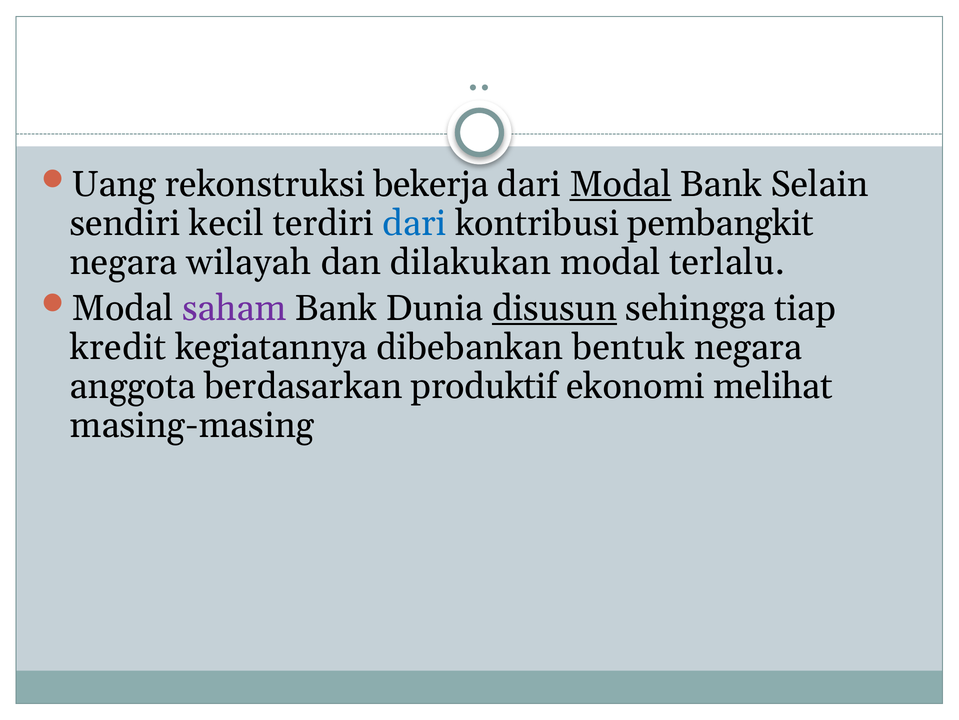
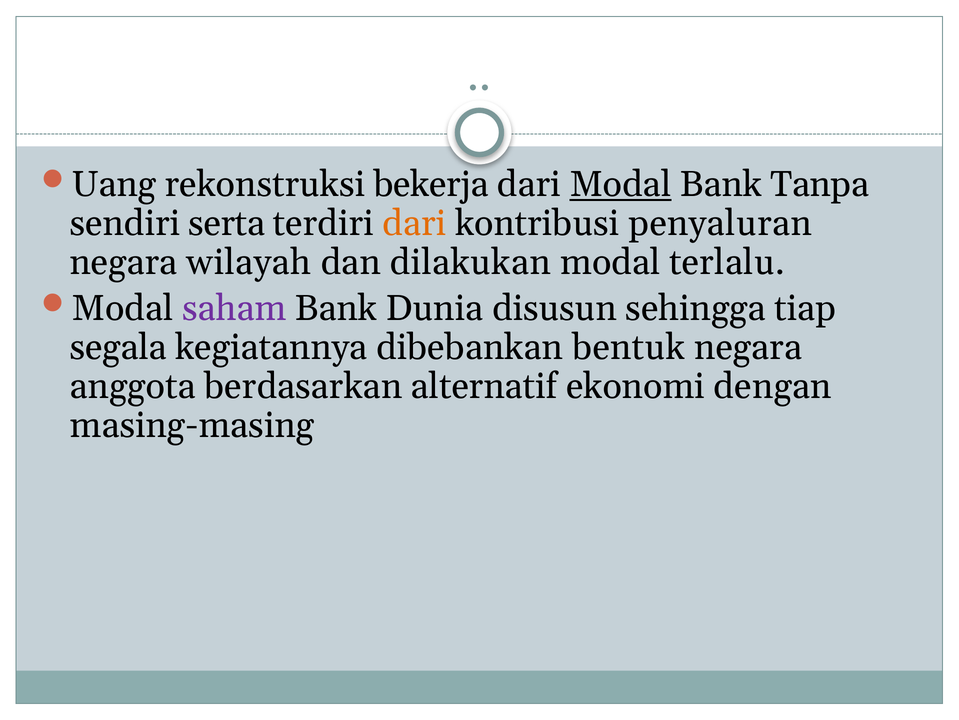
Selain: Selain -> Tanpa (820, 184)
kecil: kecil -> serta (227, 223)
dari colour: blue -> orange (414, 223)
pembangkit: pembangkit -> penyaluran (720, 223)
disusun underline: present -> none (554, 308)
kredit: kredit -> segala (118, 347)
produktif: produktif -> alternatif (484, 386)
melihat: melihat -> dengan (773, 386)
